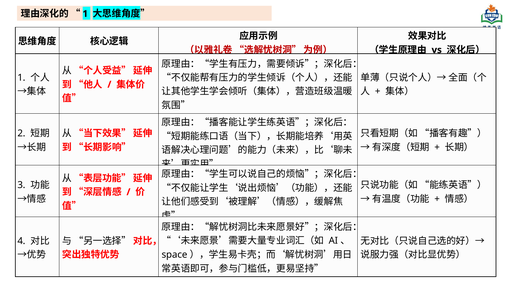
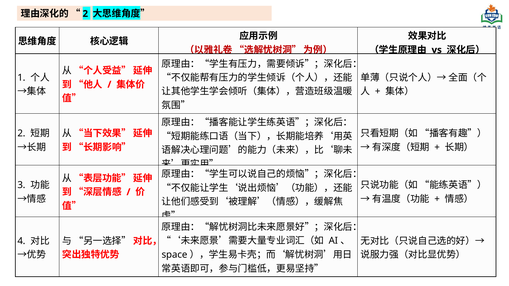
1: 1 -> 2 (85, 14)
